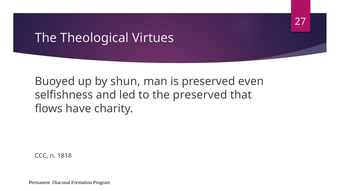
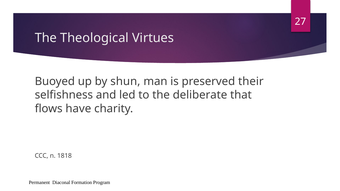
even: even -> their (251, 81)
the preserved: preserved -> deliberate (200, 95)
